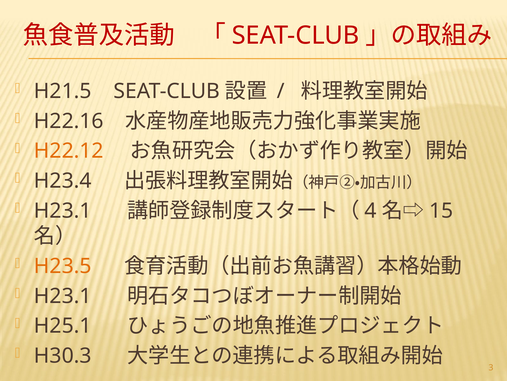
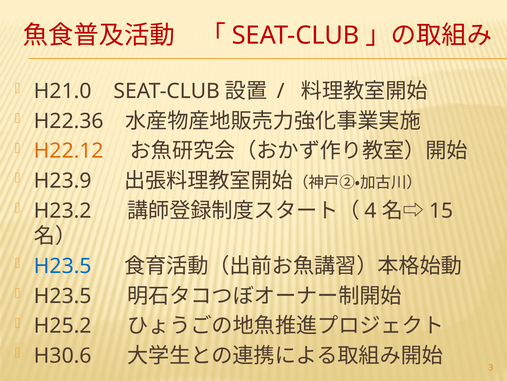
H21.5: H21.5 -> H21.0 (63, 91)
H22.16: H22.16 -> H22.36 (69, 121)
H23.4: H23.4 -> H23.9 (63, 181)
H23.1: H23.1 -> H23.2 (63, 210)
H23.5 colour: orange -> blue (63, 266)
H23.1: H23.1 -> H23.5 (63, 295)
H25.1: H25.1 -> H25.2 (63, 325)
H30.3: H30.3 -> H30.6 (63, 355)
